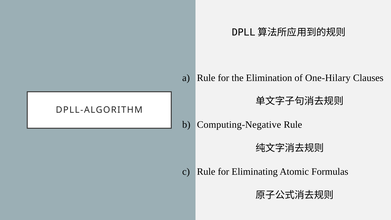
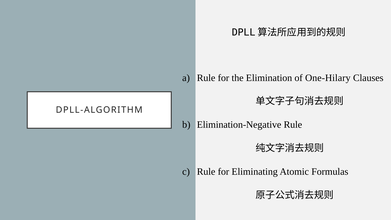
Computing-Negative: Computing-Negative -> Elimination-Negative (239, 125)
